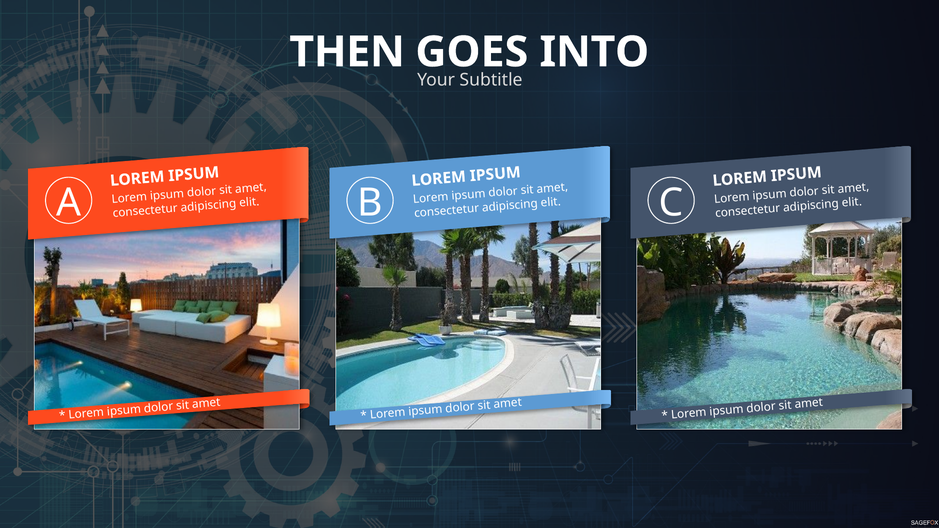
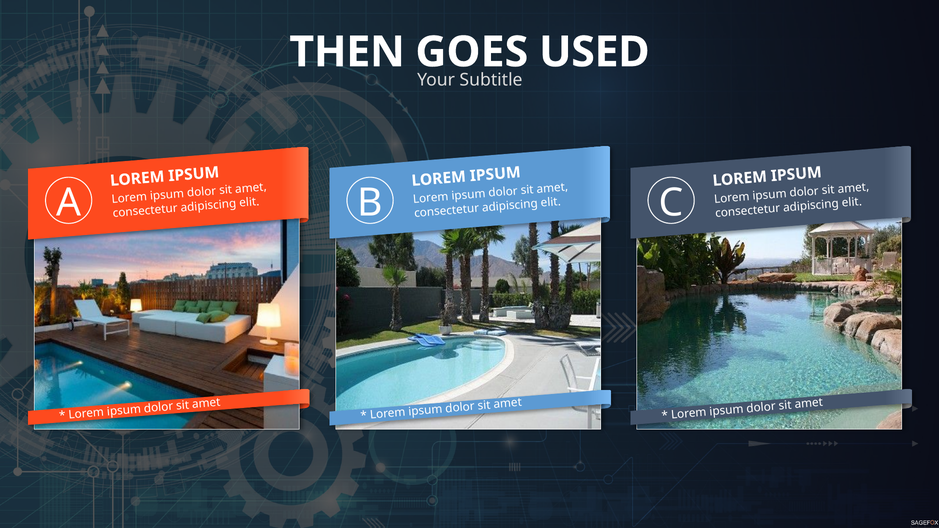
INTO: INTO -> USED (594, 52)
